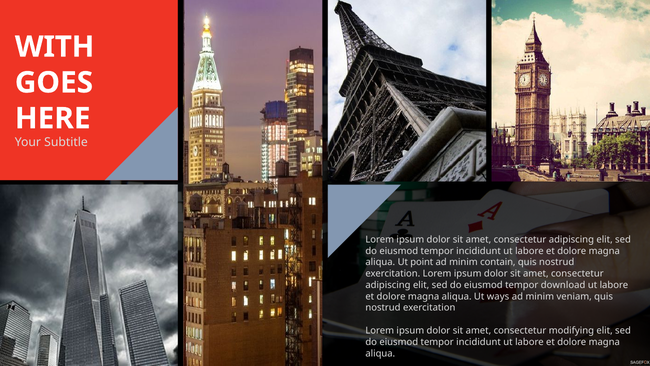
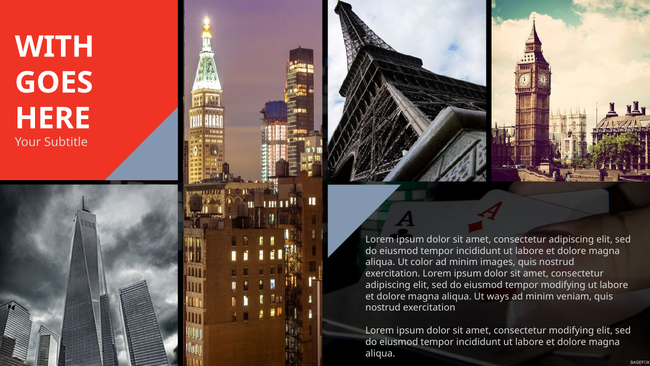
point: point -> color (422, 262)
contain: contain -> images (498, 262)
tempor download: download -> modifying (563, 285)
